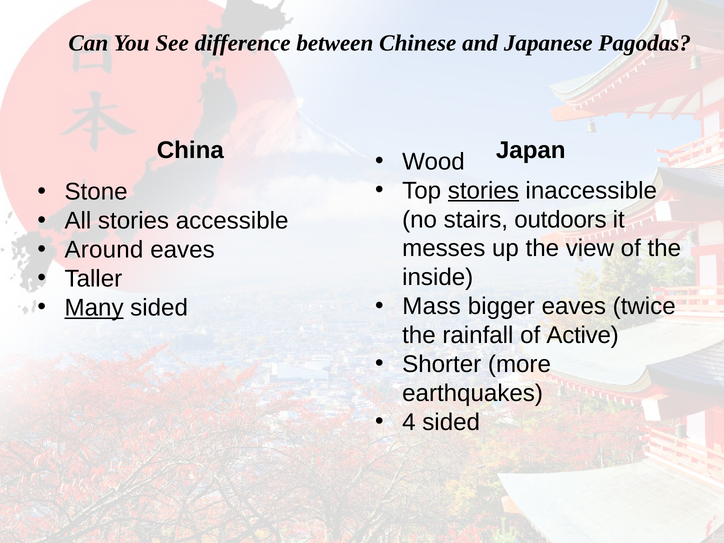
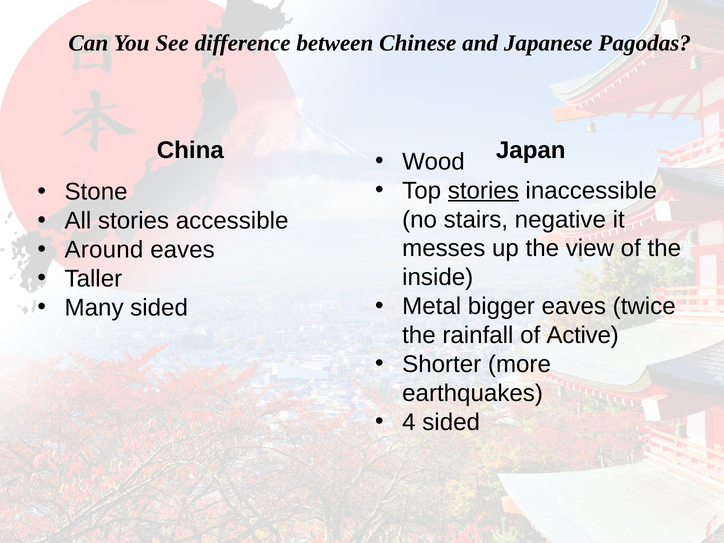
outdoors: outdoors -> negative (560, 220)
Mass: Mass -> Metal (432, 306)
Many underline: present -> none (94, 308)
